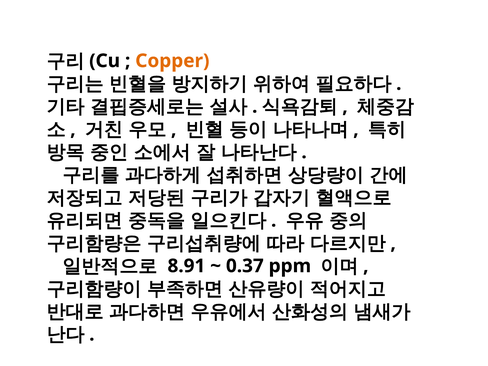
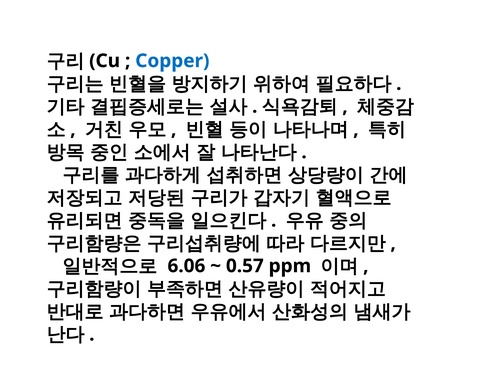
Copper colour: orange -> blue (172, 61)
8.91: 8.91 -> 6.06 (186, 266)
0.37: 0.37 -> 0.57 (245, 266)
